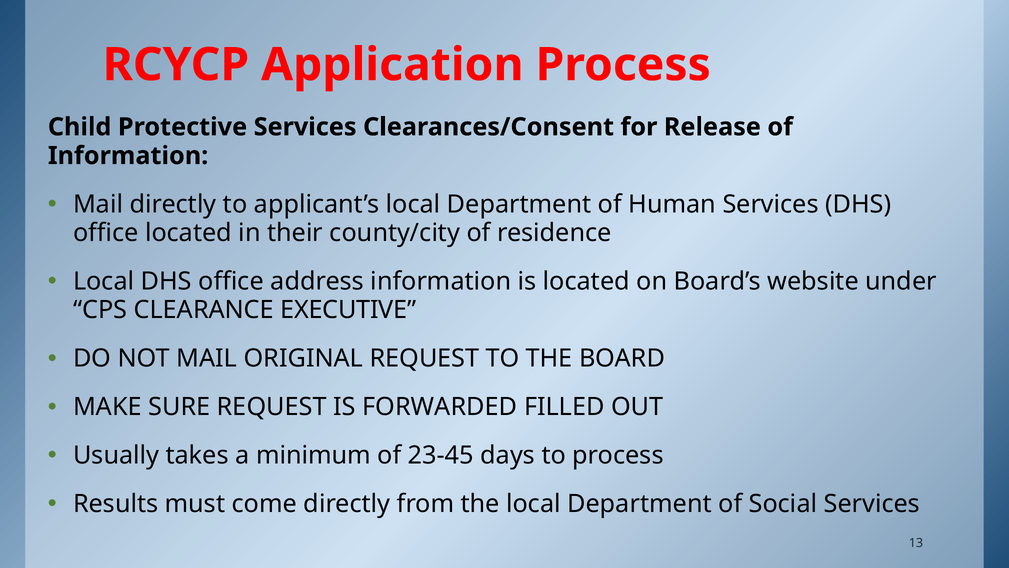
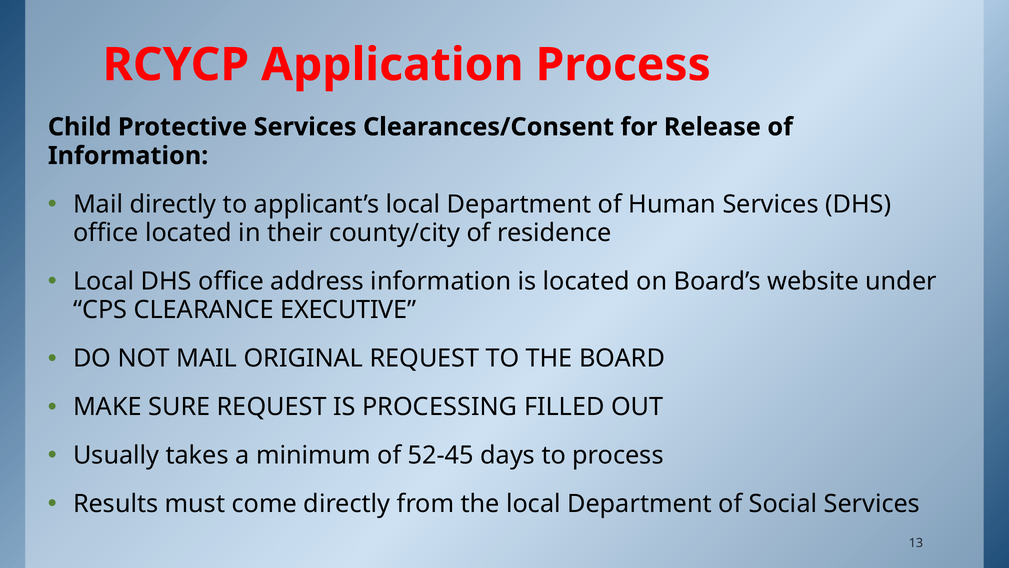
FORWARDED: FORWARDED -> PROCESSING (440, 407)
23-45: 23-45 -> 52-45 (441, 455)
